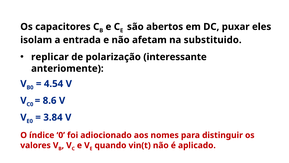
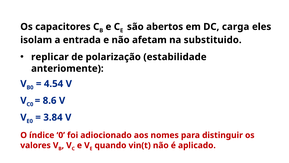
puxar: puxar -> carga (236, 27)
interessante: interessante -> estabilidade (175, 57)
